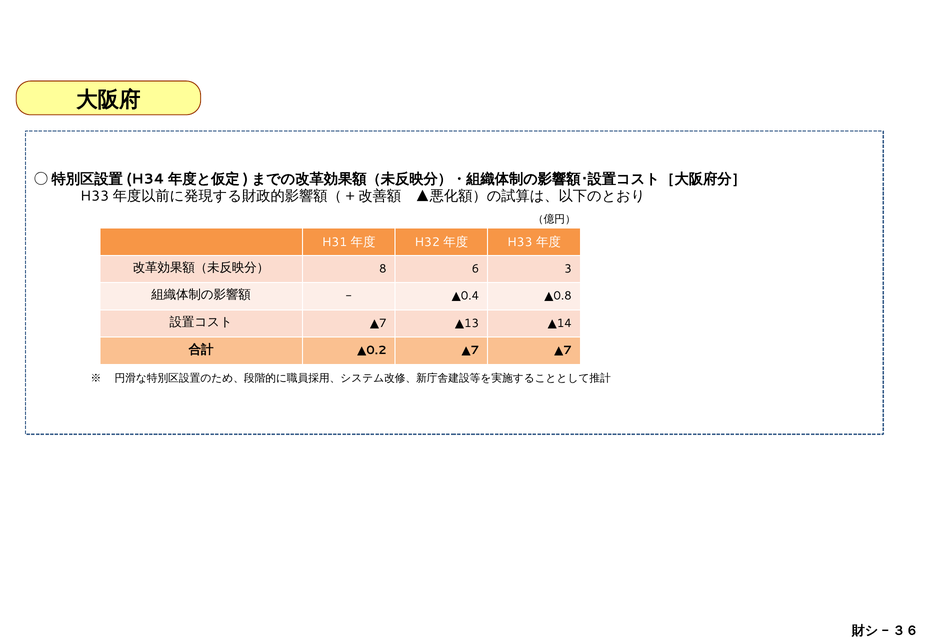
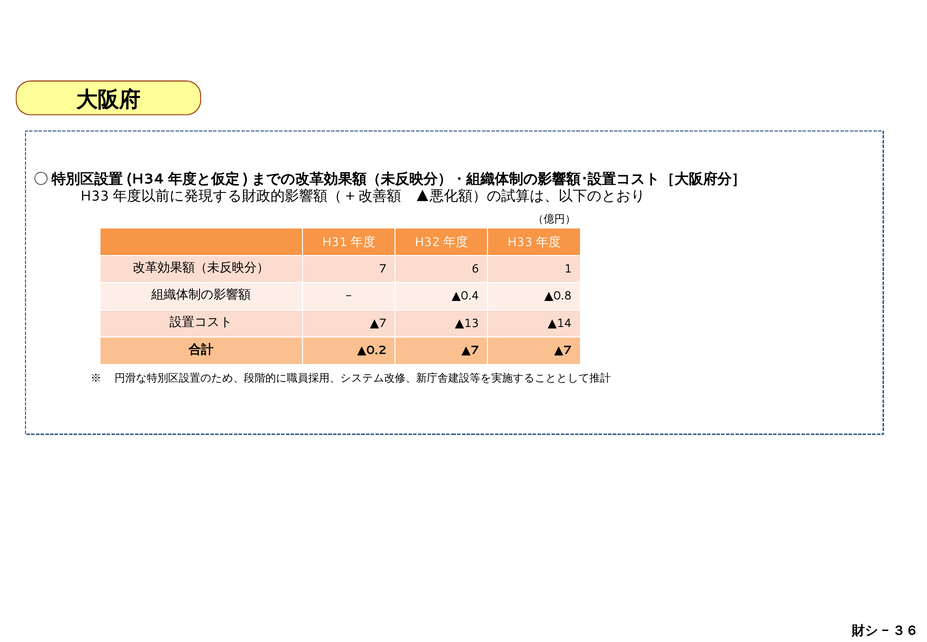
8: 8 -> 7 (383, 269)
3: 3 -> 1 (568, 269)
